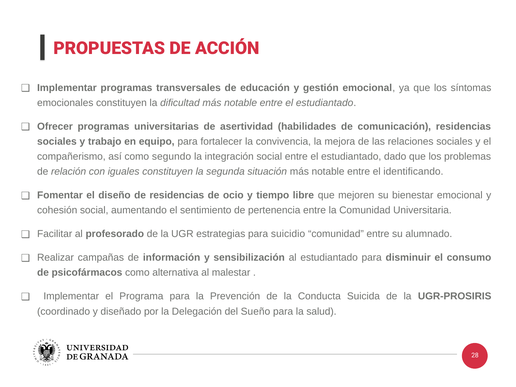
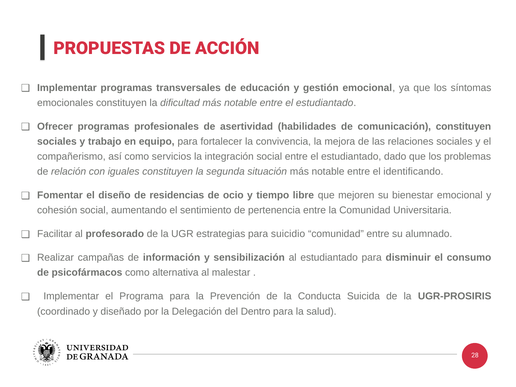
universitarias: universitarias -> profesionales (167, 126)
comunicación residencias: residencias -> constituyen (463, 126)
segundo: segundo -> servicios (172, 157)
Sueño: Sueño -> Dentro (256, 311)
